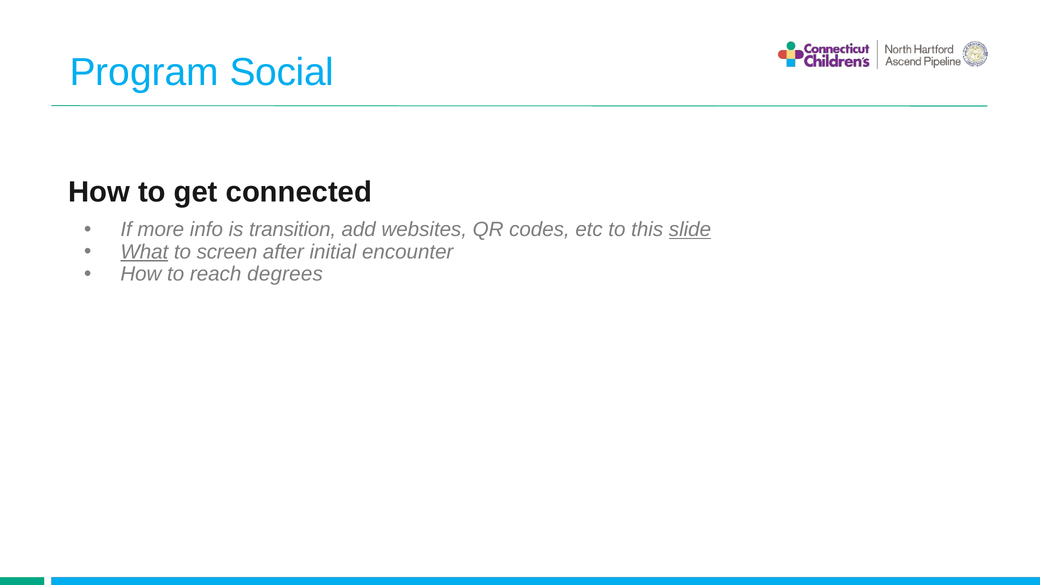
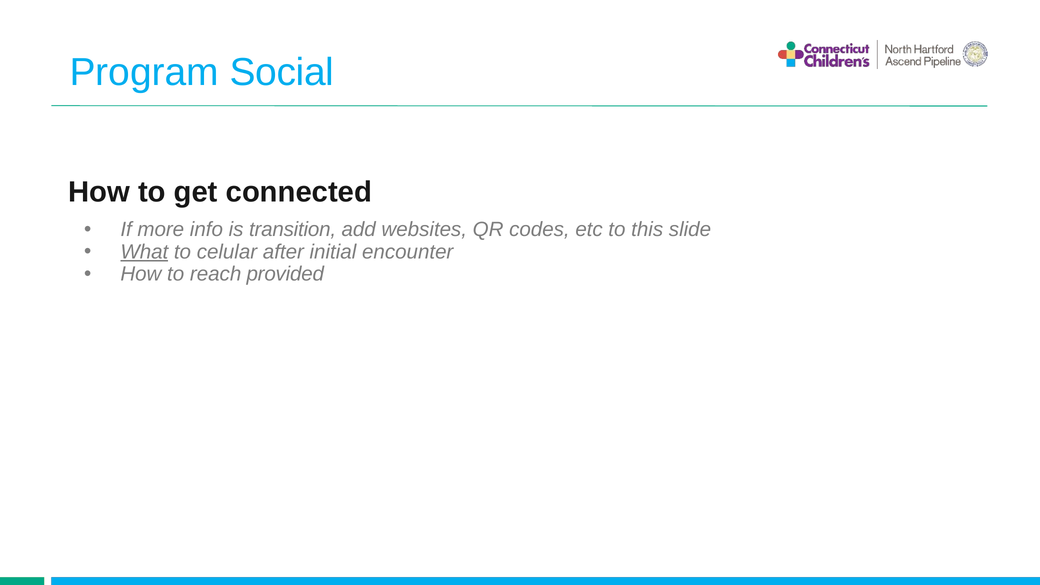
slide underline: present -> none (690, 230)
screen: screen -> celular (227, 252)
degrees: degrees -> provided (285, 274)
